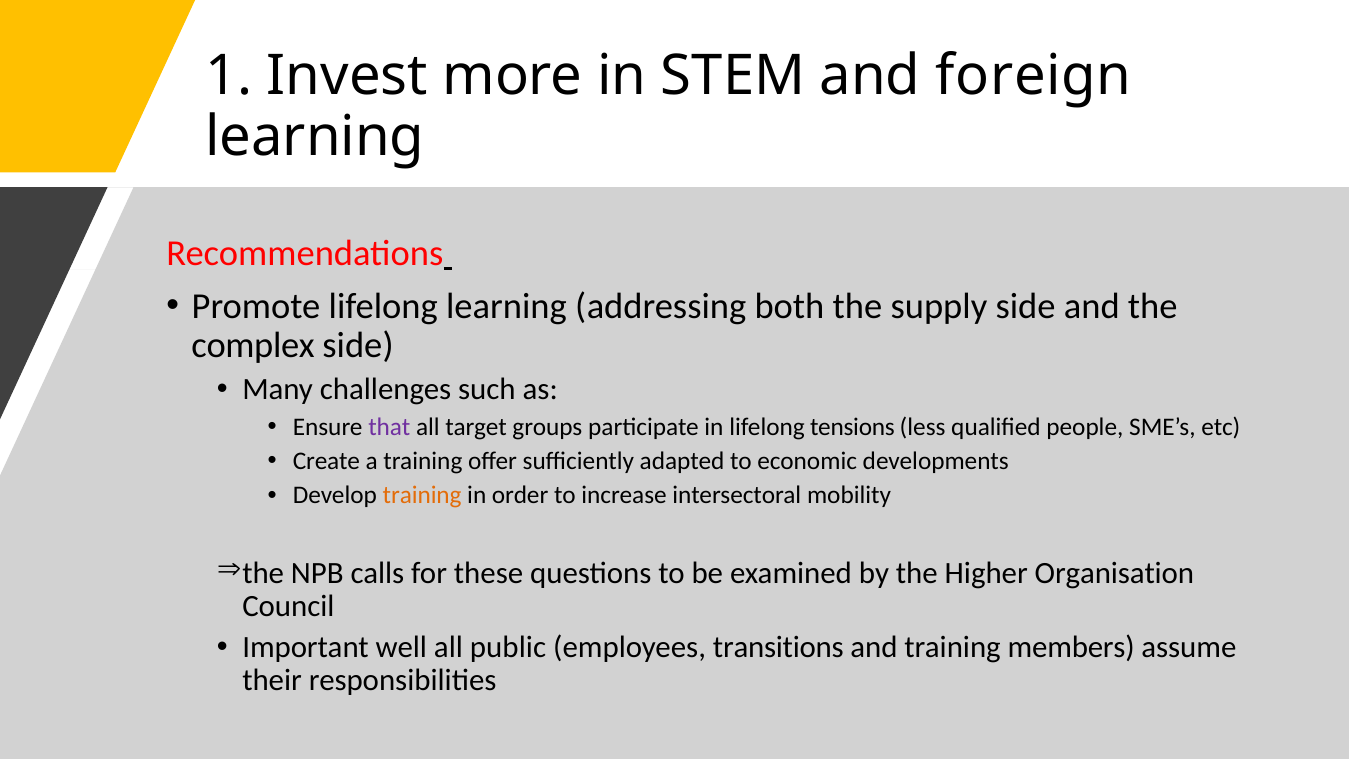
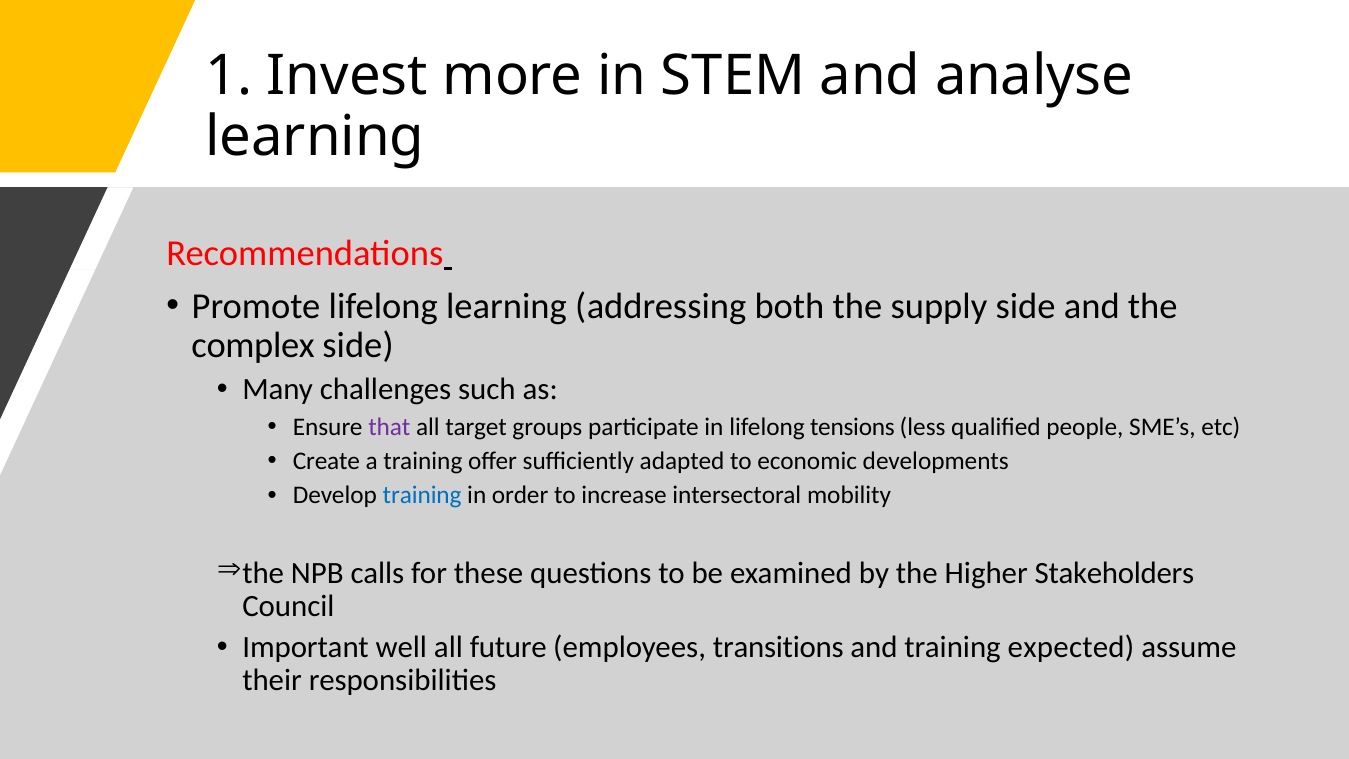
foreign: foreign -> analyse (1034, 76)
training colour: orange -> blue (422, 495)
Organisation: Organisation -> Stakeholders (1114, 573)
public: public -> future (508, 647)
members: members -> expected (1071, 647)
